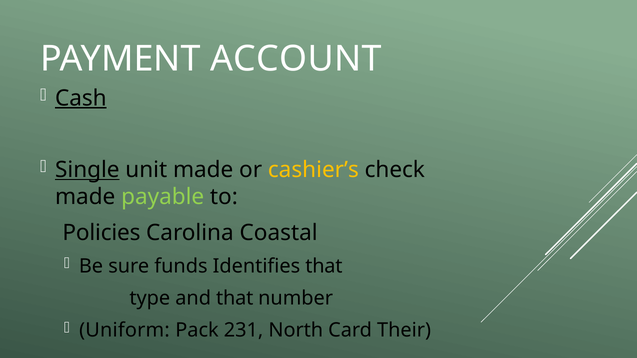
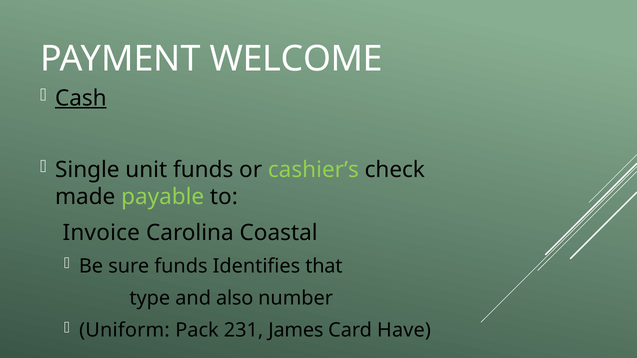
ACCOUNT: ACCOUNT -> WELCOME (296, 59)
Single underline: present -> none (87, 170)
unit made: made -> funds (203, 170)
cashier’s colour: yellow -> light green (313, 170)
Policies: Policies -> Invoice (101, 233)
and that: that -> also (235, 298)
North: North -> James (296, 331)
Their: Their -> Have (404, 331)
